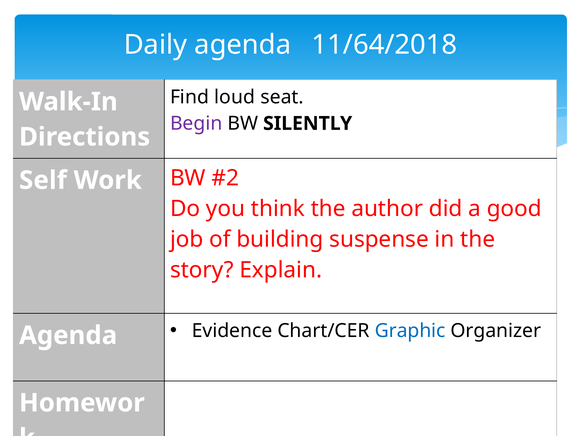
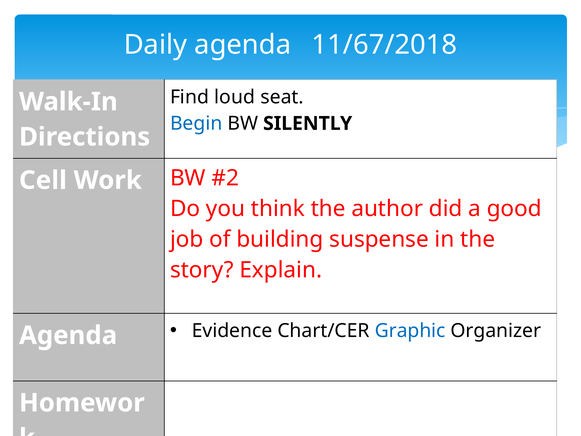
11/64/2018: 11/64/2018 -> 11/67/2018 (384, 45)
Begin colour: purple -> blue (196, 123)
Self: Self -> Cell (43, 180)
